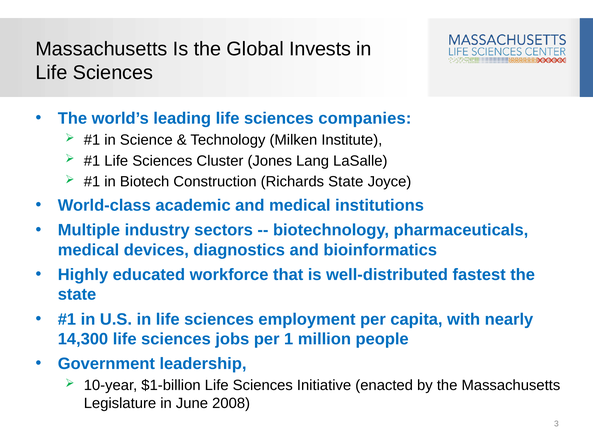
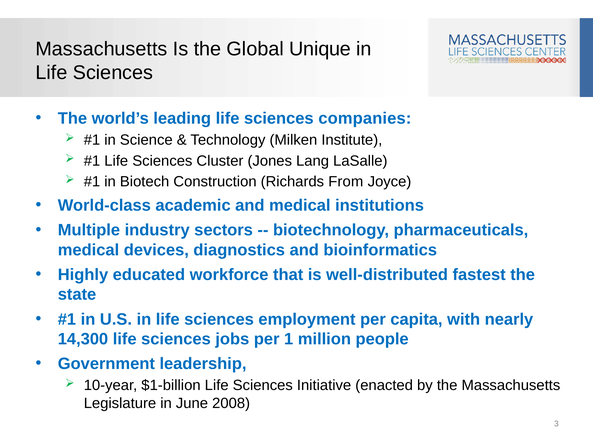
Invests: Invests -> Unique (320, 49)
Richards State: State -> From (346, 182)
